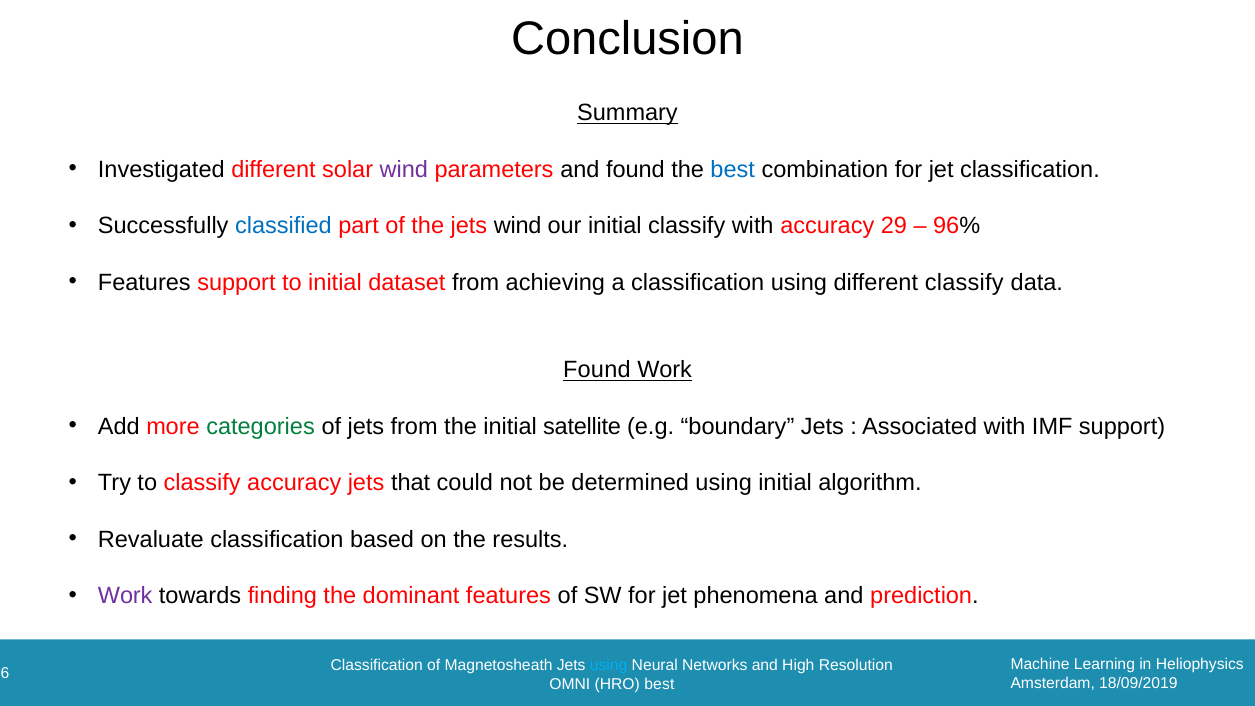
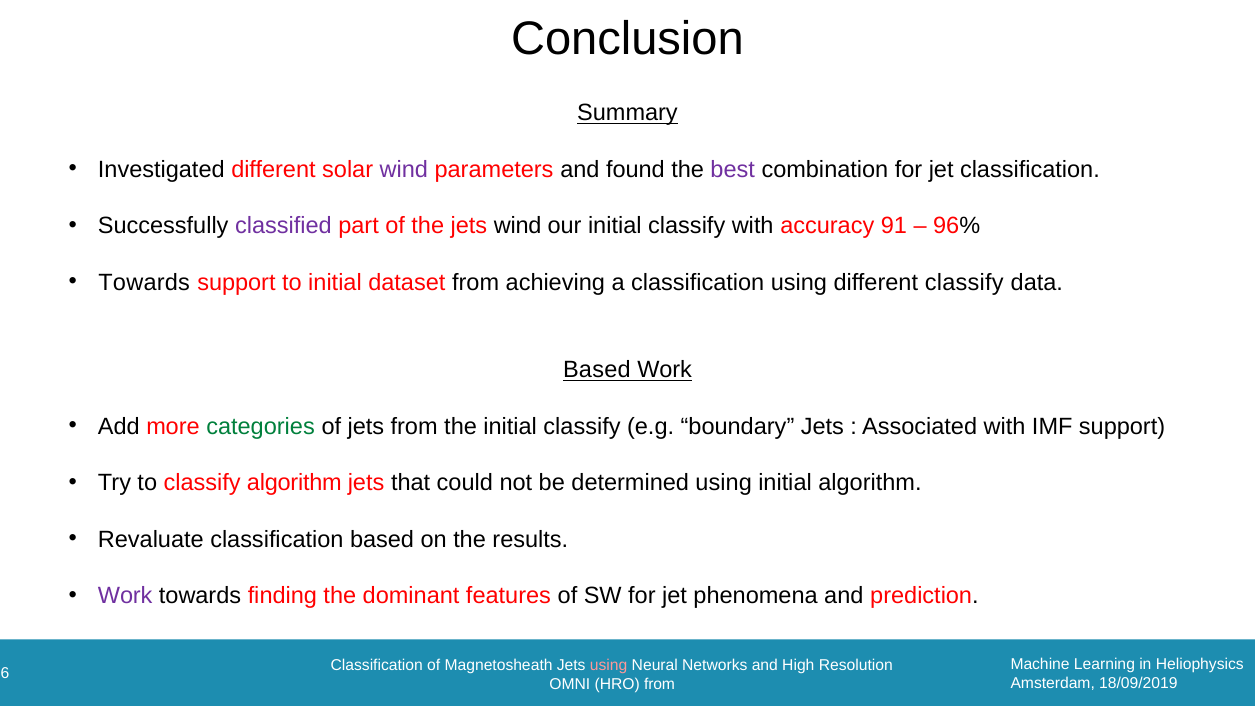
best colour: blue -> purple (733, 169)
classified colour: blue -> purple (284, 226)
29: 29 -> 91 (894, 226)
Features: Features -> Towards (144, 282)
Found: Found -> Based (597, 370)
the initial satellite: satellite -> classify (582, 426)
classify accuracy: accuracy -> algorithm (294, 483)
using colour: light blue -> pink (609, 665)
best: best -> from (660, 684)
